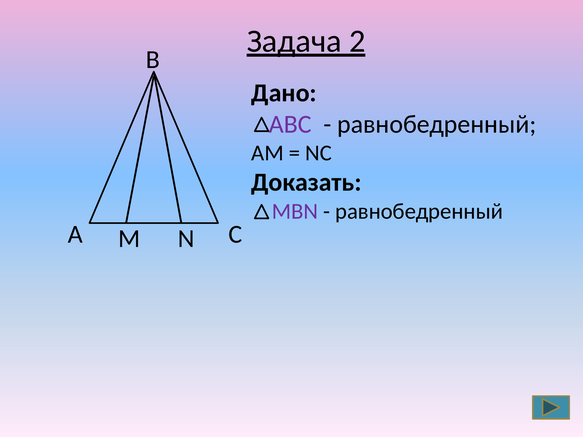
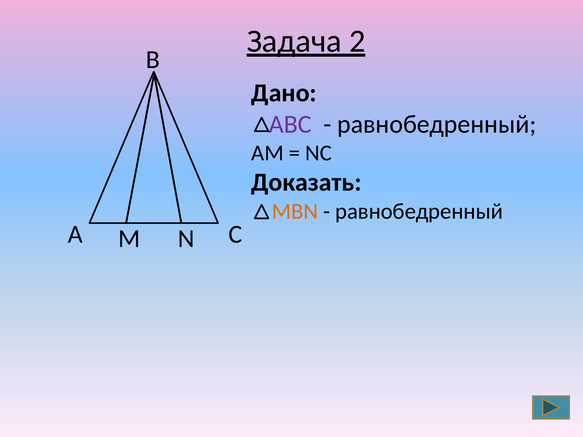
MBN colour: purple -> orange (295, 211)
